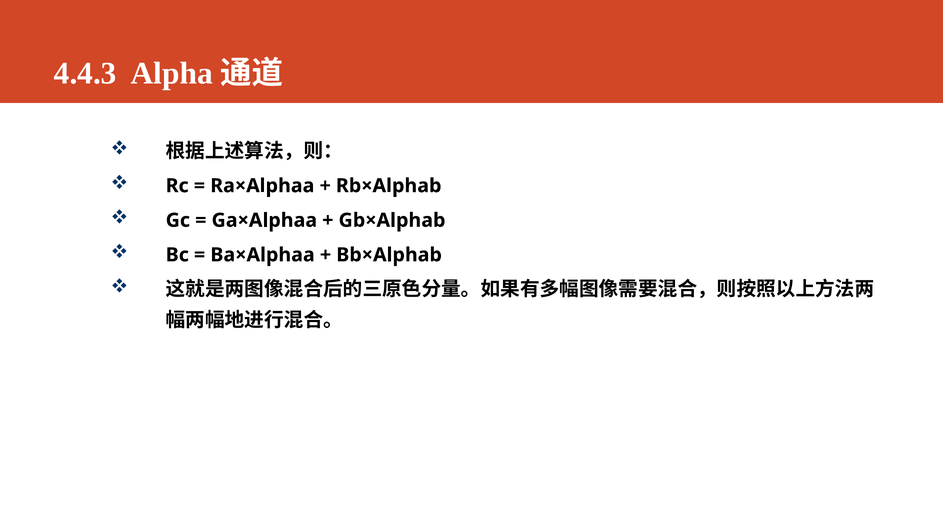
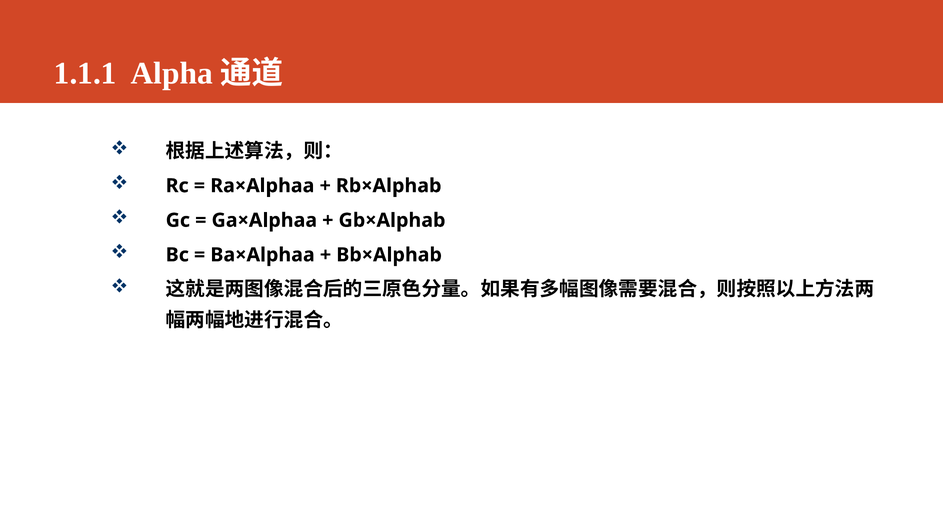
4.4.3: 4.4.3 -> 1.1.1 (85, 73)
